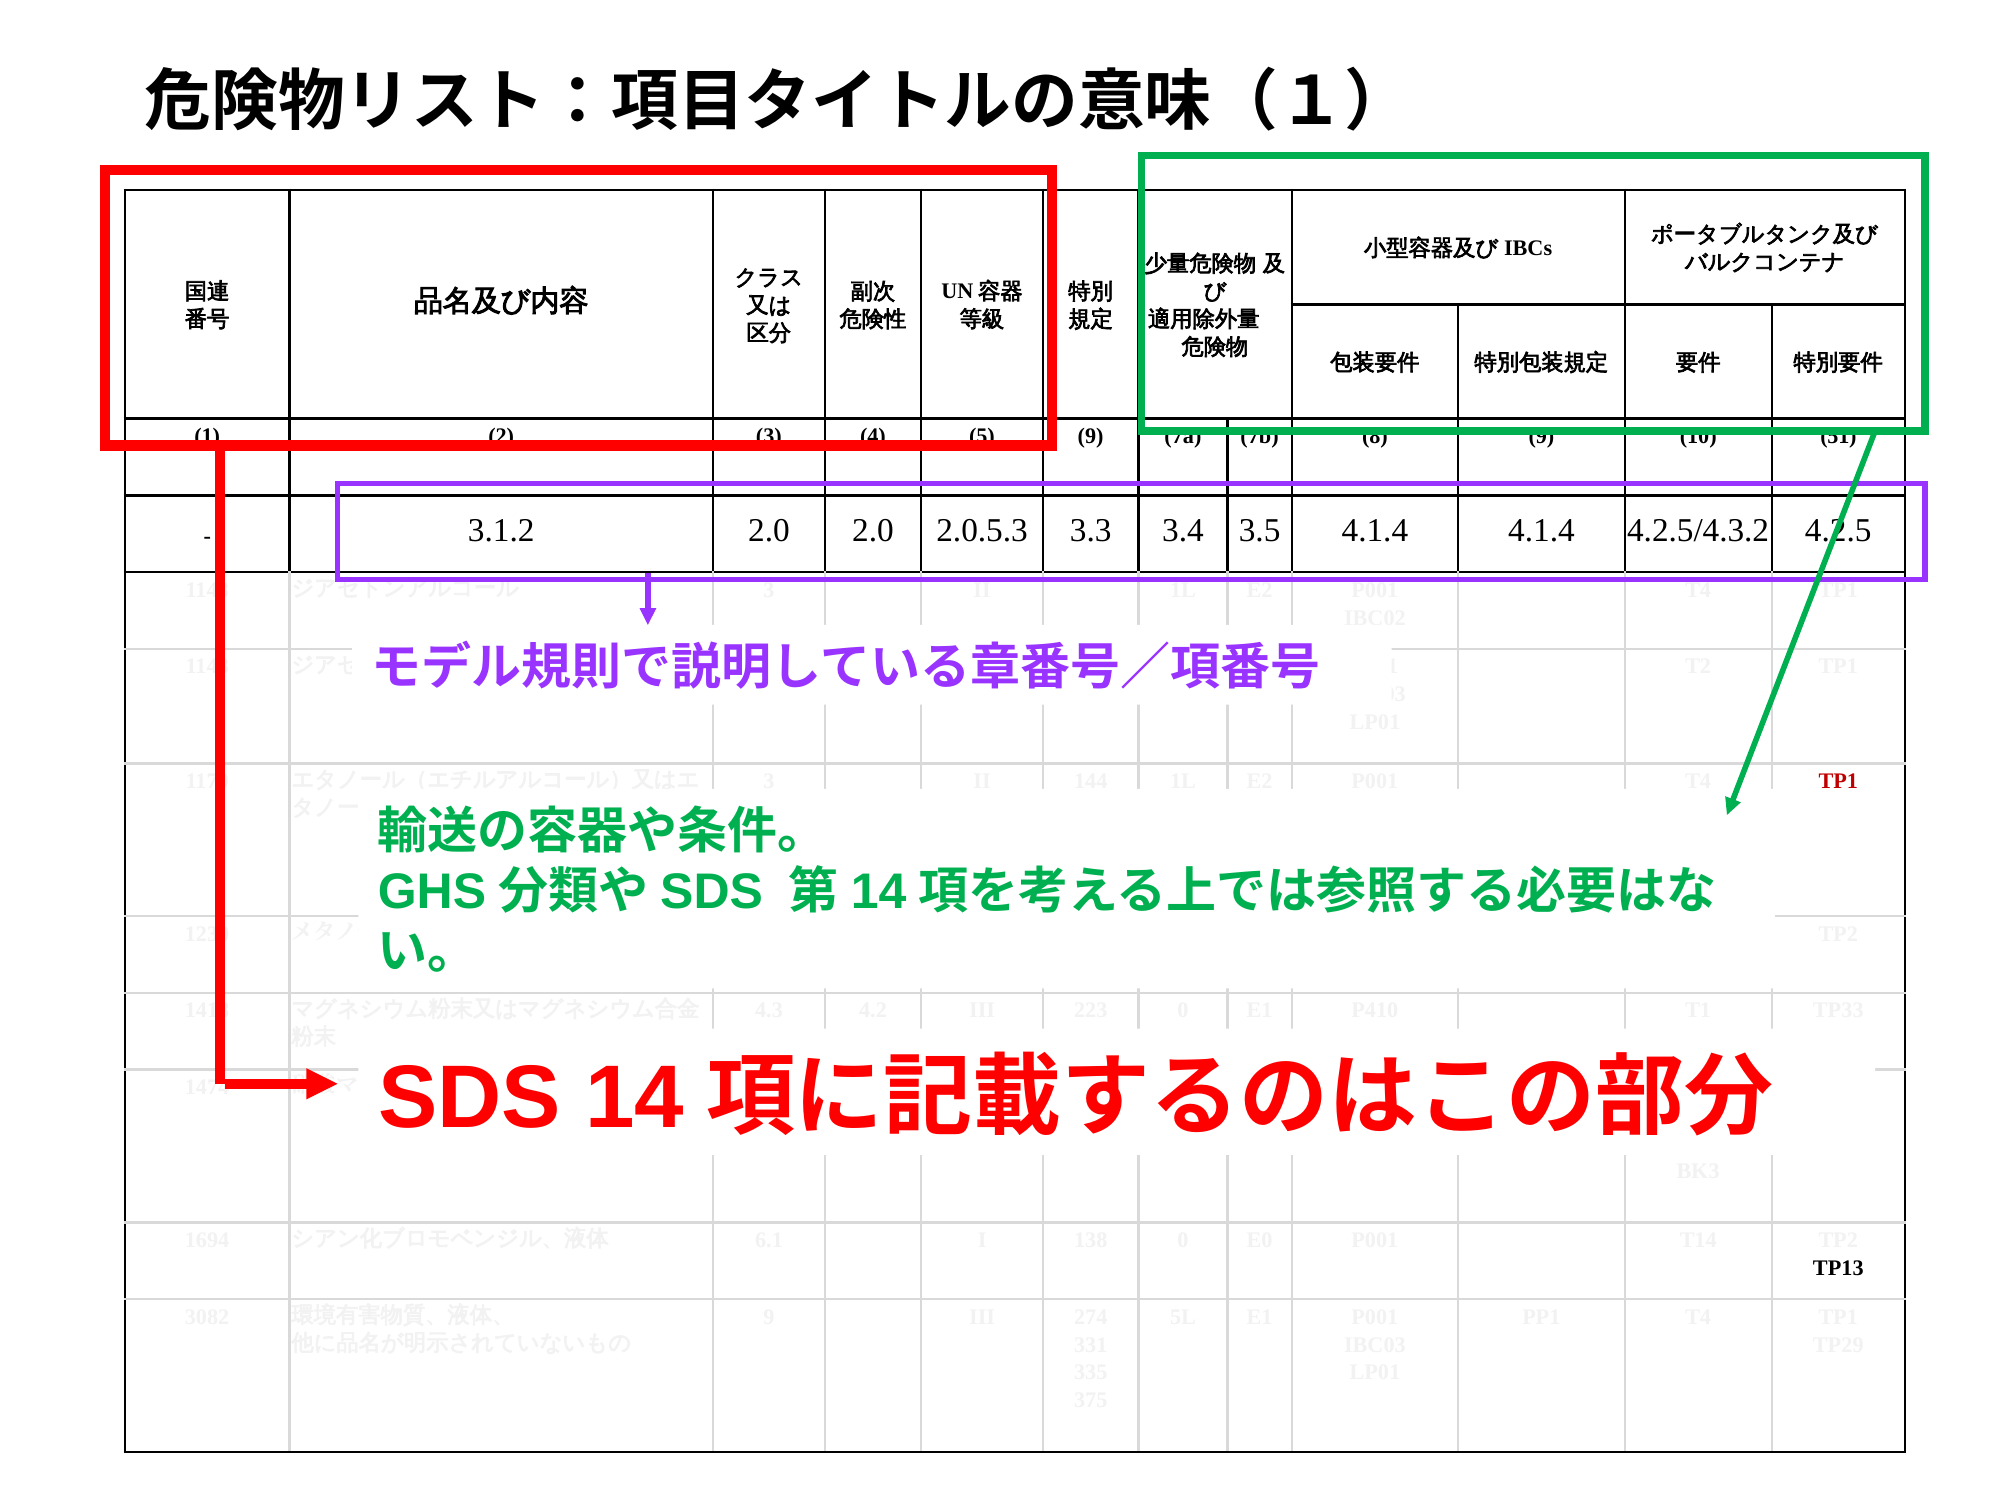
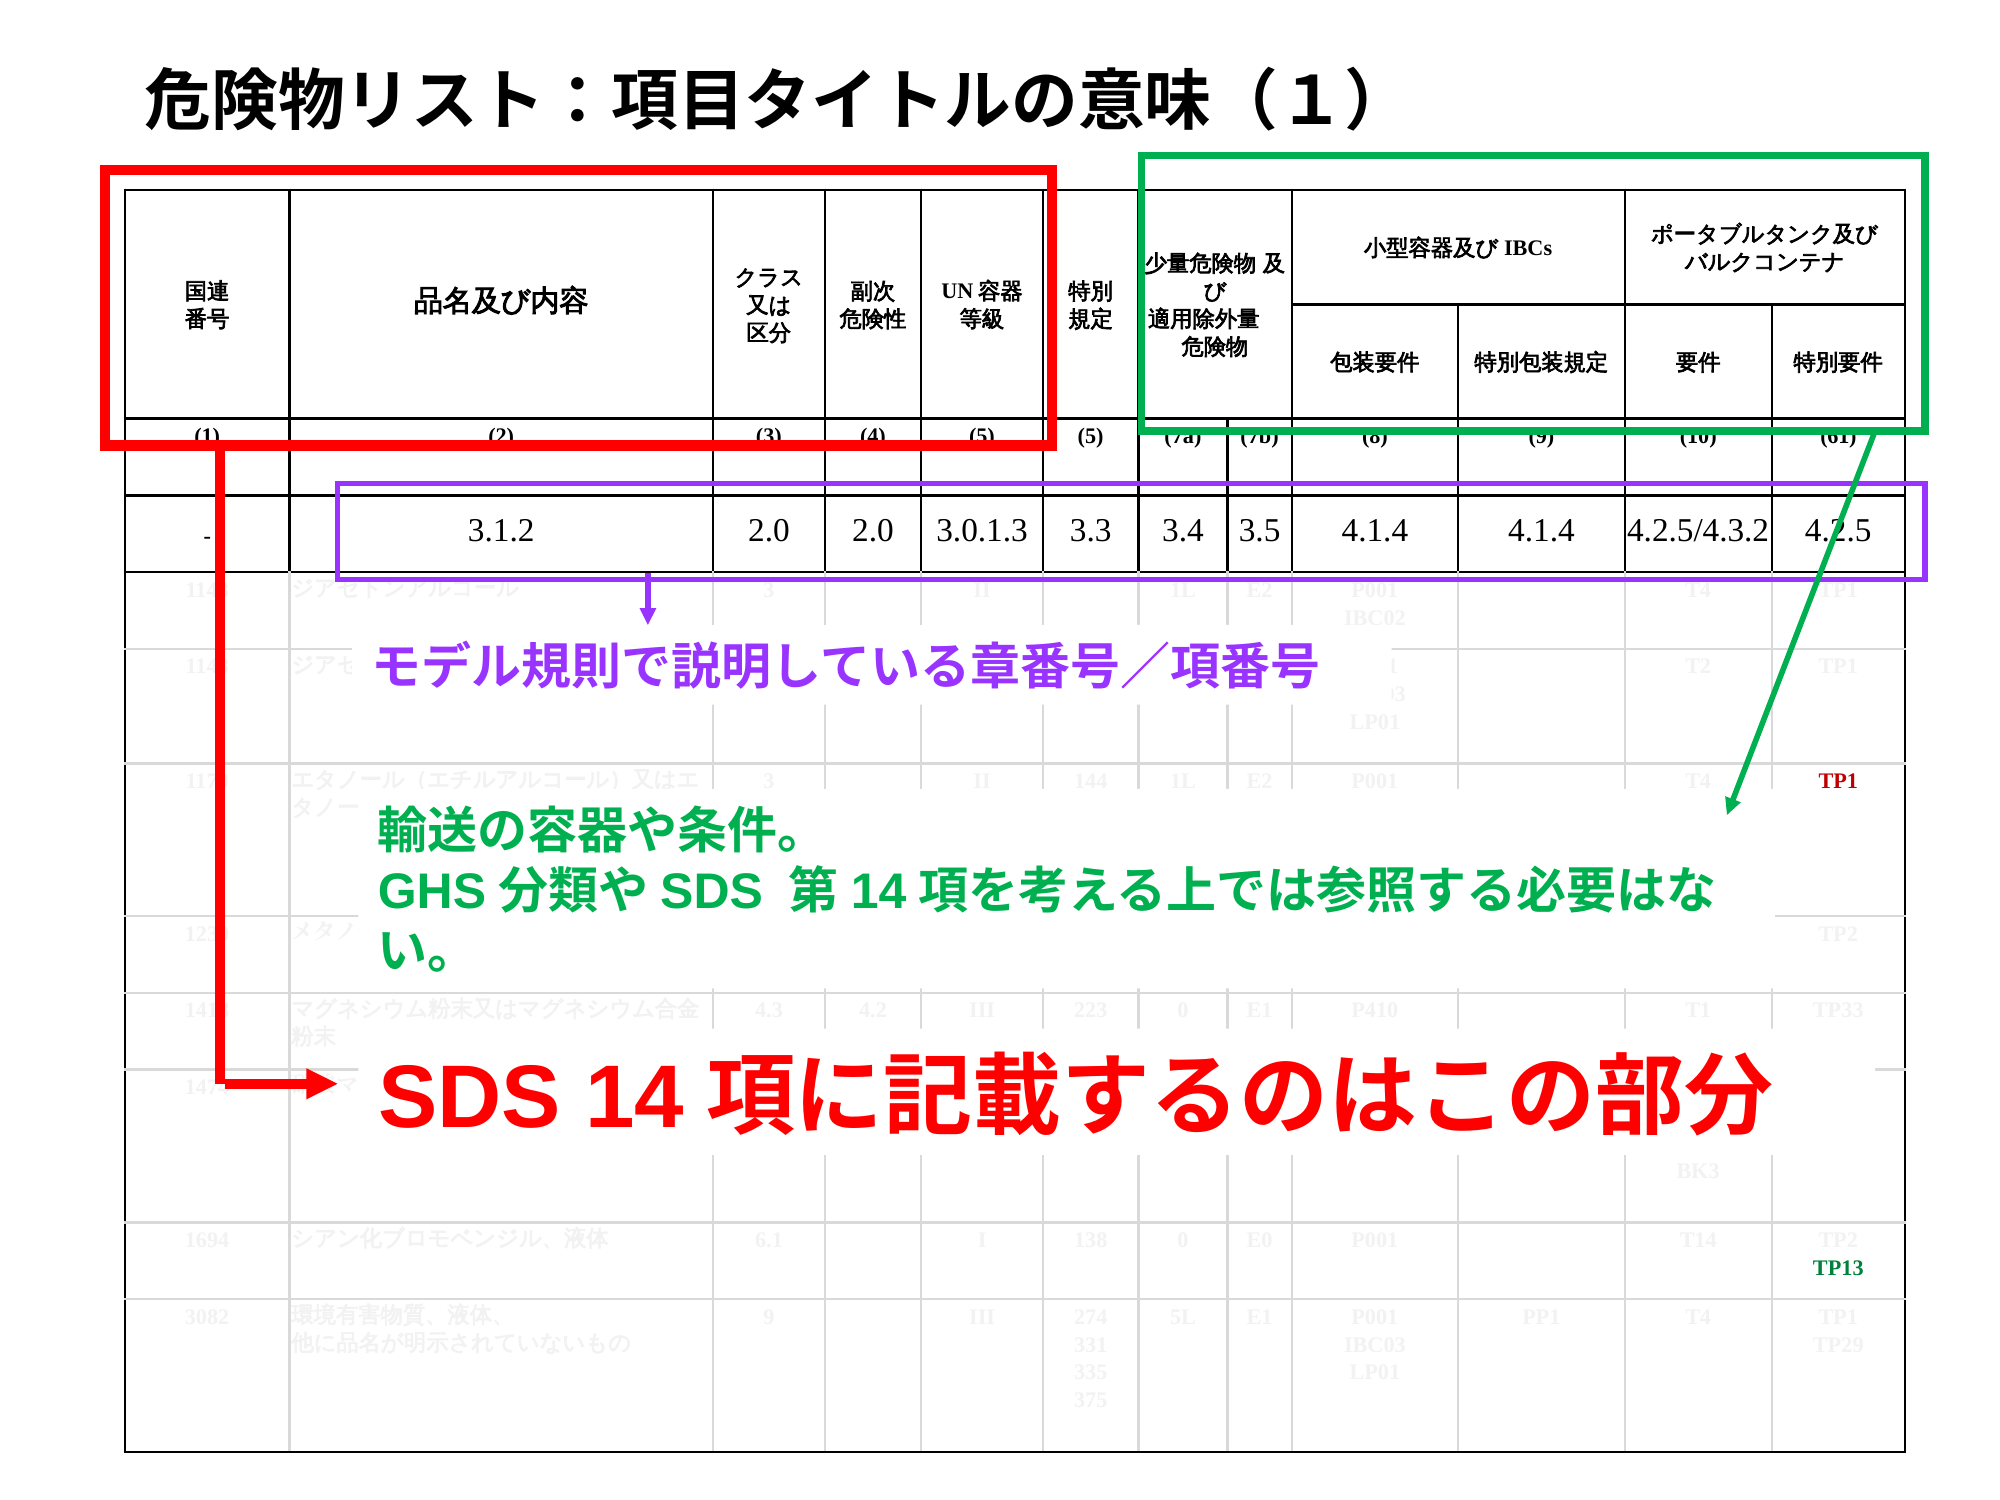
9: 9 -> 5 (1091, 437)
51: 51 -> 61 (1838, 437)
2.0.5.3: 2.0.5.3 -> 3.0.1.3 (982, 530)
TP13 colour: black -> green (1838, 1268)
